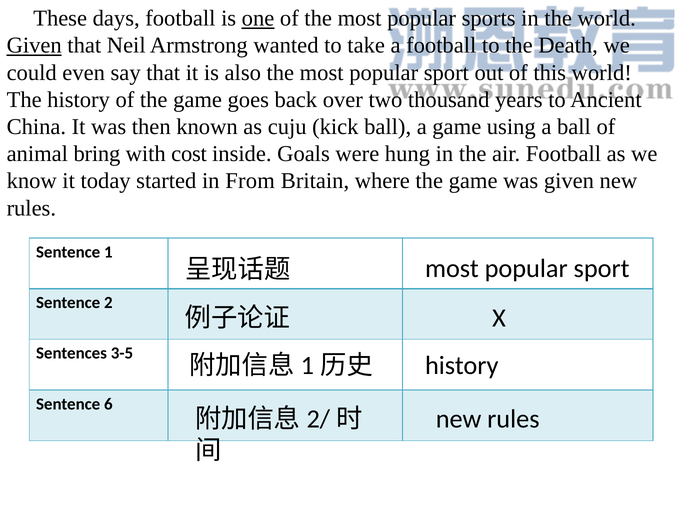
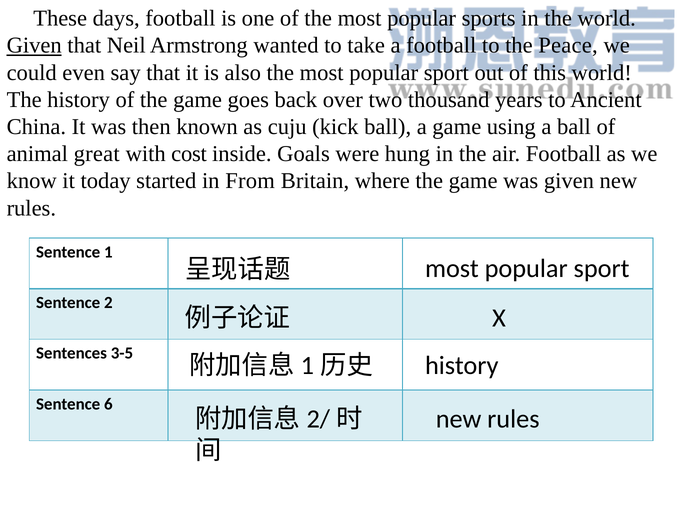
one underline: present -> none (258, 18)
Death: Death -> Peace (568, 46)
bring: bring -> great (97, 154)
